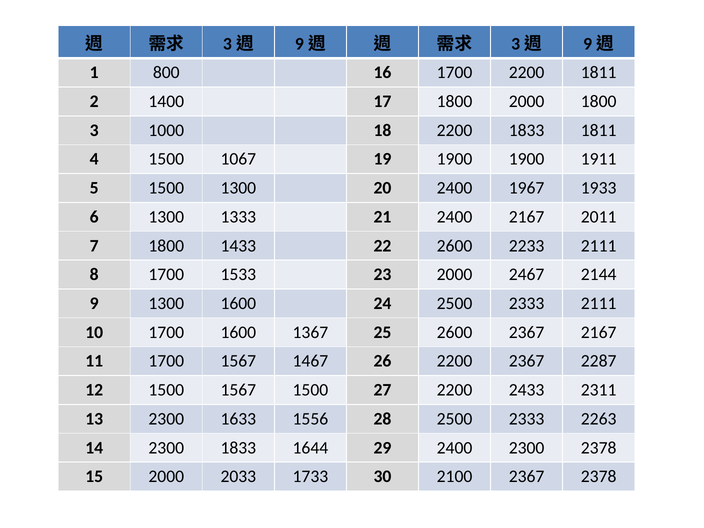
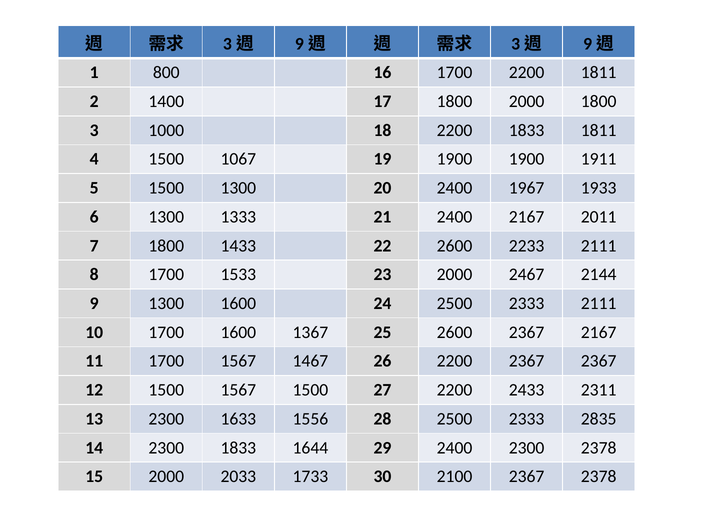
2367 2287: 2287 -> 2367 (599, 361)
2263: 2263 -> 2835 (599, 419)
